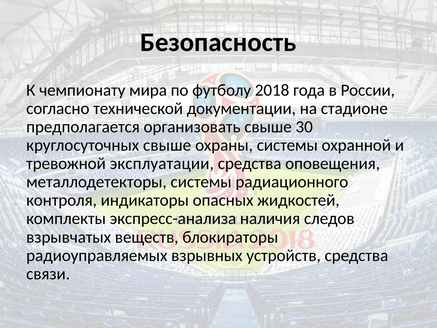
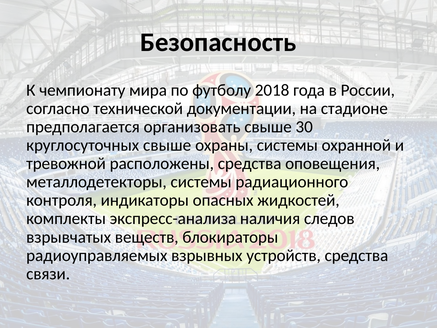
эксплуатации: эксплуатации -> расположены (162, 163)
